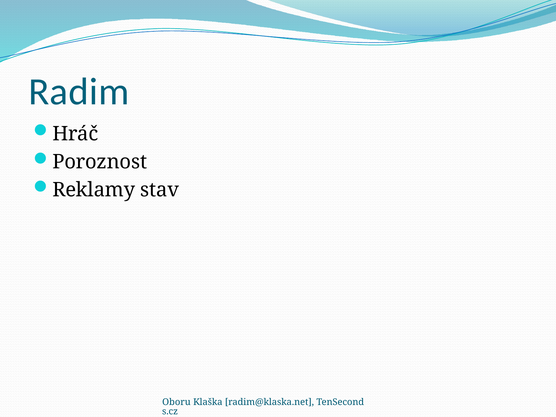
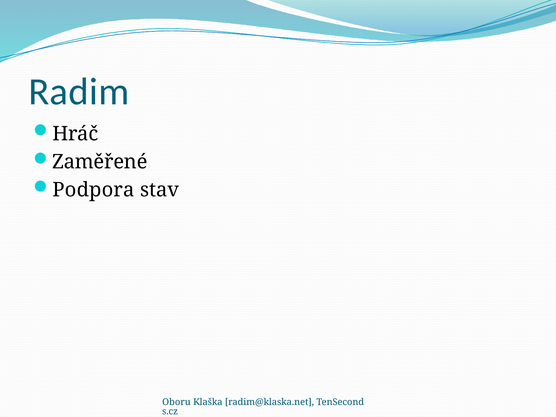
Poroznost: Poroznost -> Zaměřené (100, 162)
Reklamy: Reklamy -> Podpora (94, 190)
